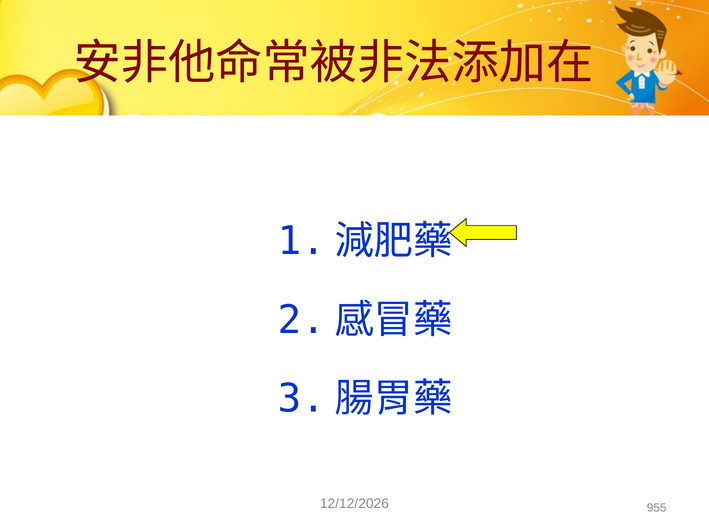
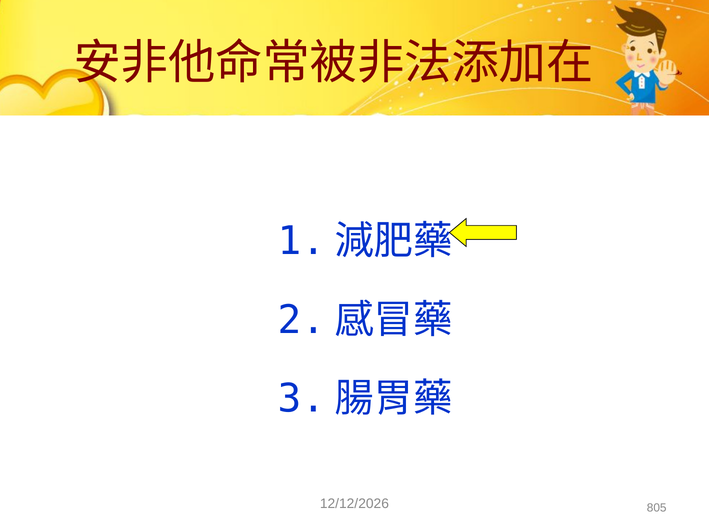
955: 955 -> 805 (657, 508)
